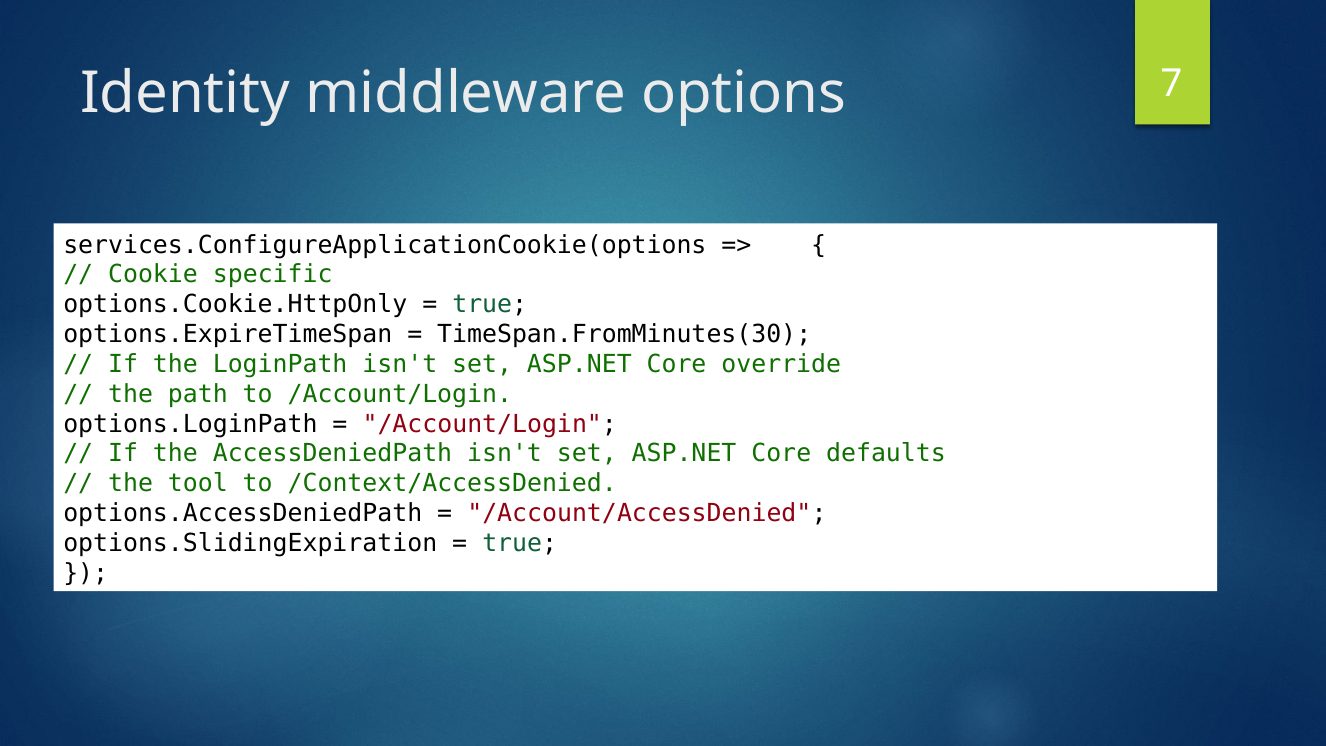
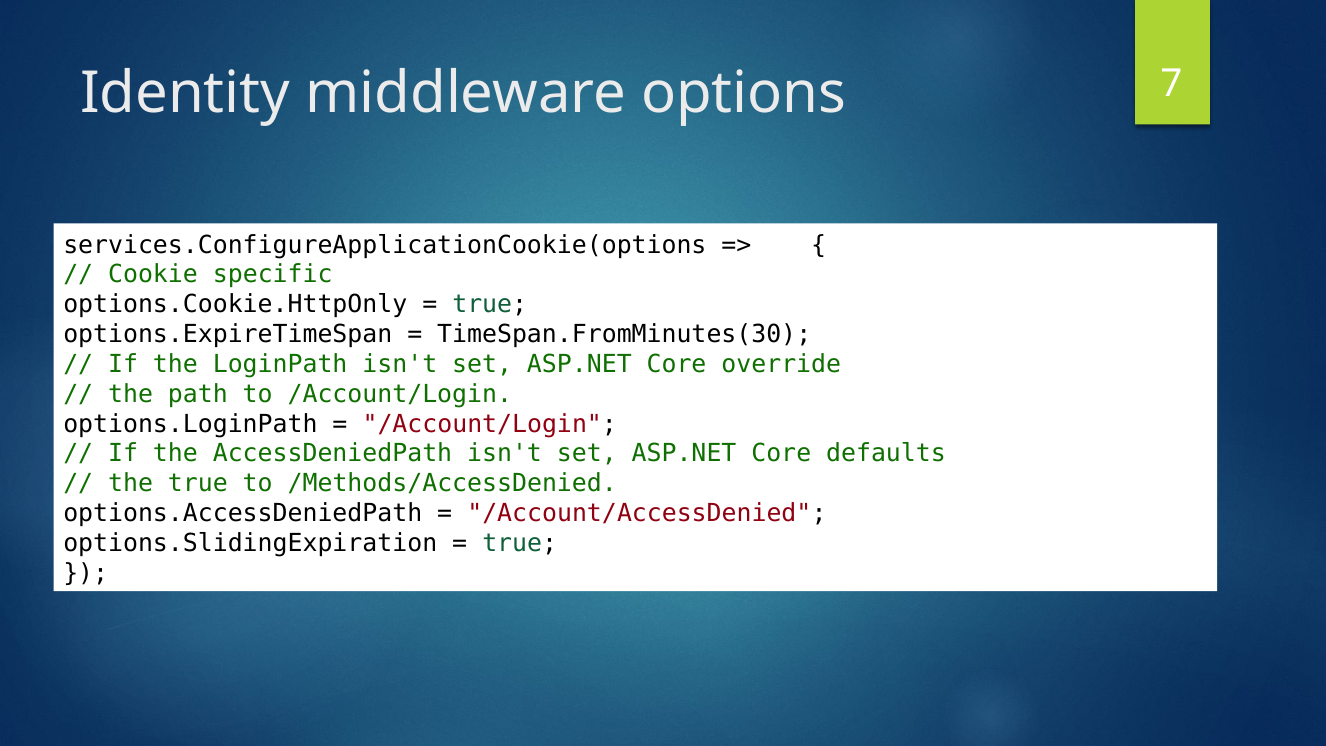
the tool: tool -> true (198, 483)
/Context/AccessDenied: /Context/AccessDenied -> /Methods/AccessDenied (452, 483)
